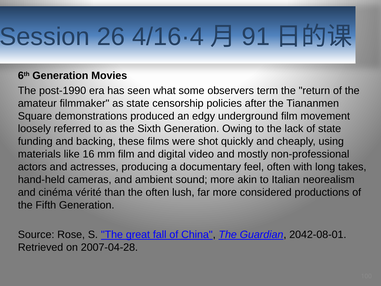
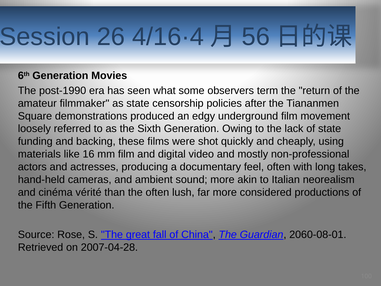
91: 91 -> 56 (256, 37)
2042-08-01: 2042-08-01 -> 2060-08-01 (318, 234)
